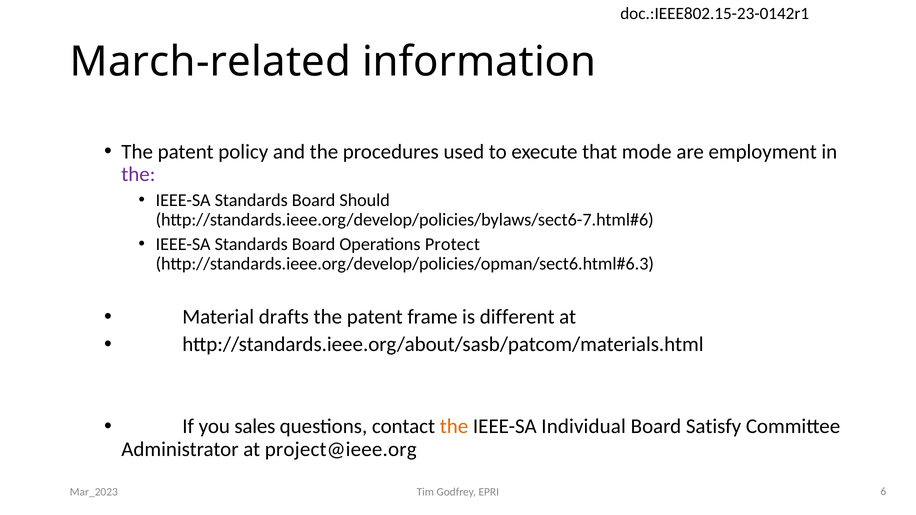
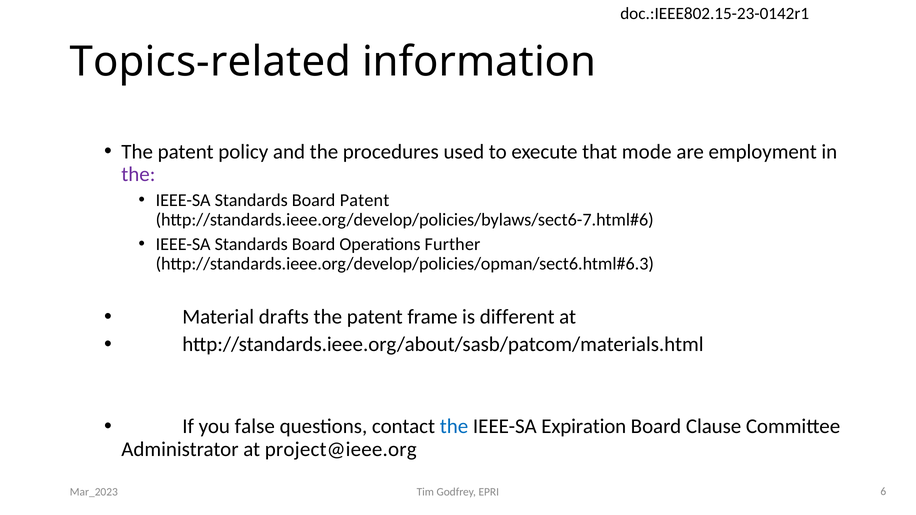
March-related: March-related -> Topics-related (211, 62)
Board Should: Should -> Patent (365, 200)
Protect: Protect -> Further (452, 244)
sales: sales -> false (255, 427)
the colour: orange -> blue (454, 427)
Individual: Individual -> Expiration (584, 427)
Satisfy: Satisfy -> Clause (714, 427)
